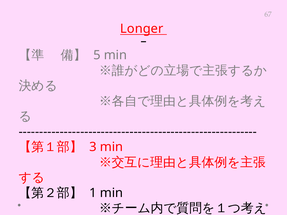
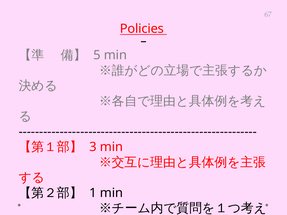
Longer: Longer -> Policies (142, 29)
